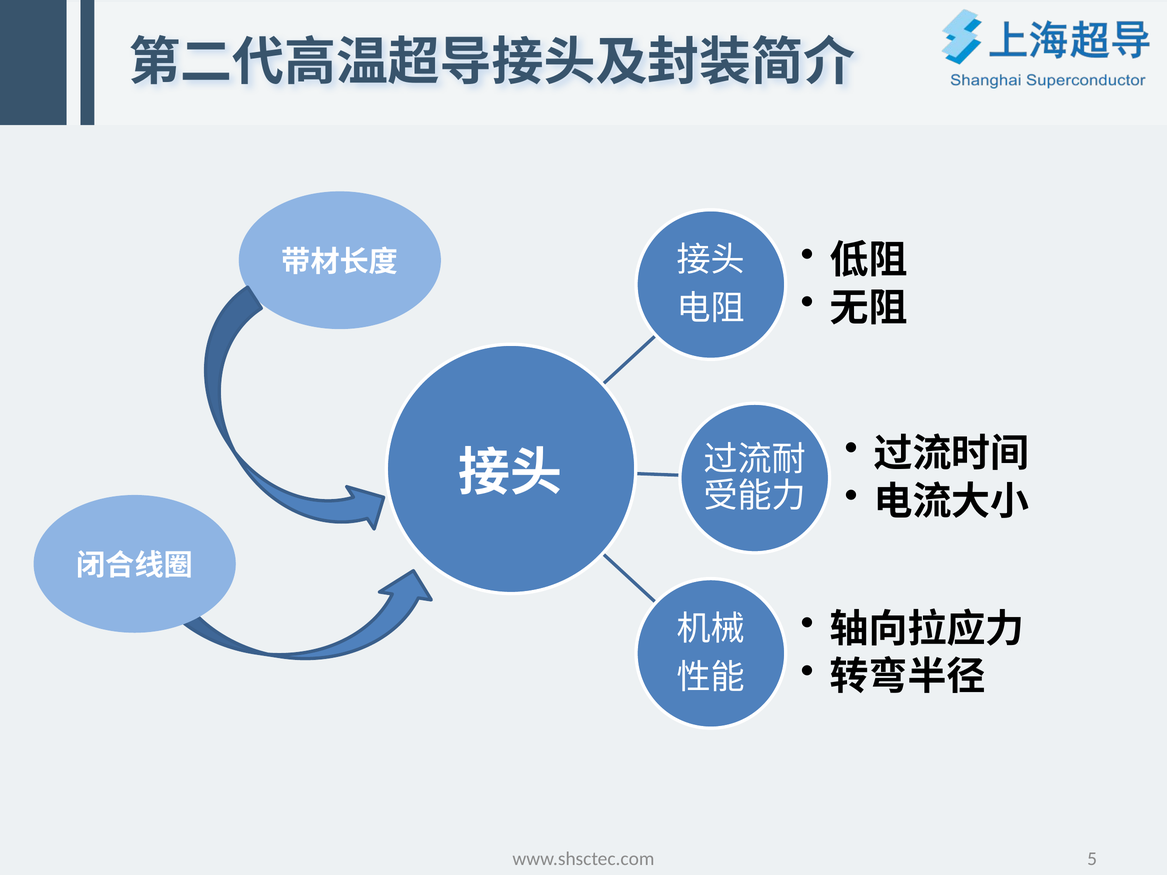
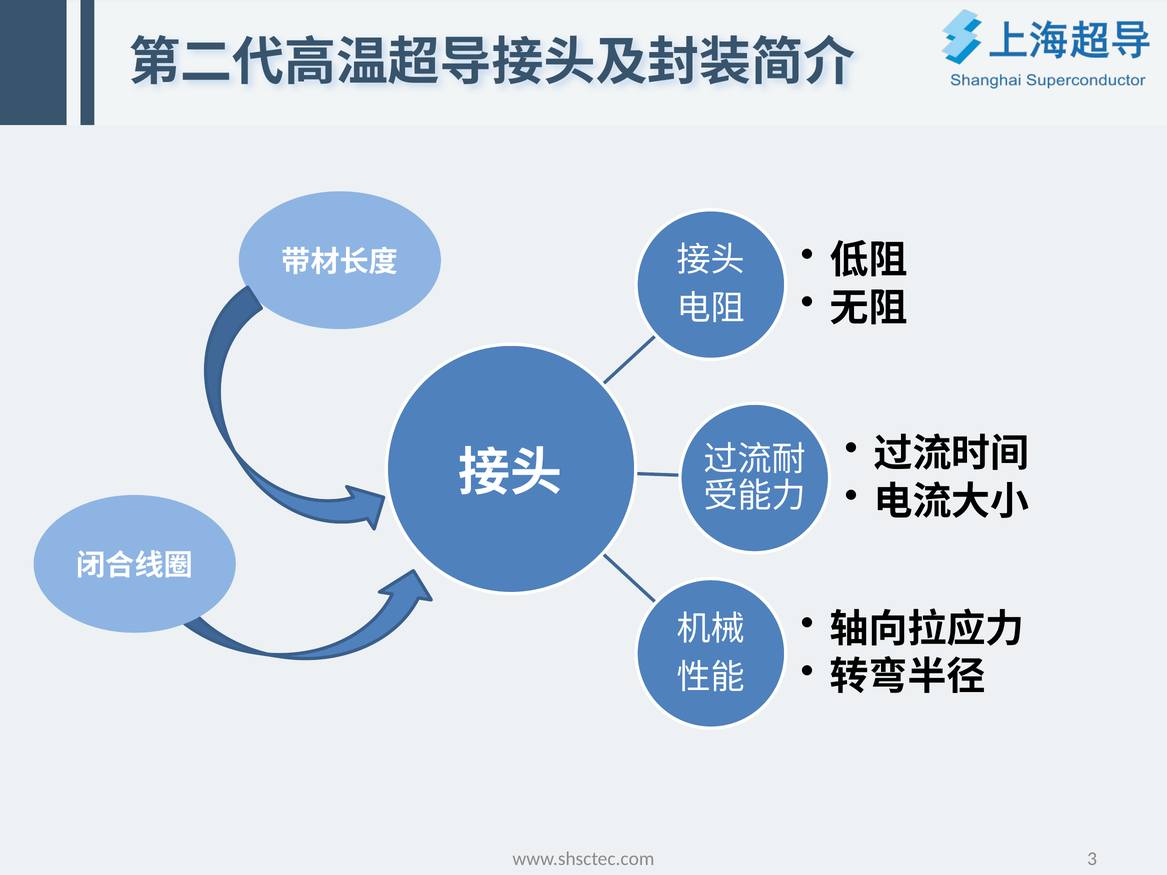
5: 5 -> 3 (1092, 859)
